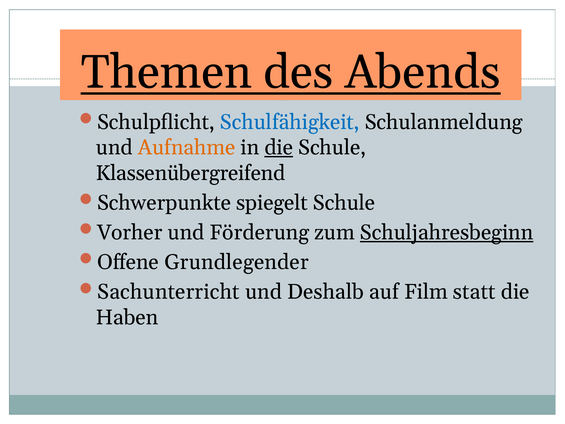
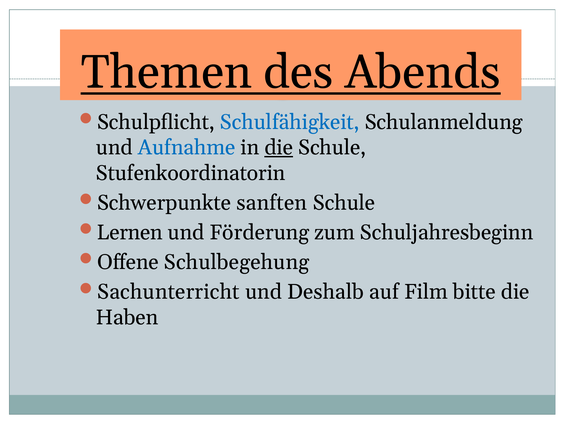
Aufnahme colour: orange -> blue (187, 148)
Klassenübergreifend: Klassenübergreifend -> Stufenkoordinatorin (191, 173)
spiegelt: spiegelt -> sanften (272, 203)
Vorher: Vorher -> Lernen (130, 232)
Schuljahresbeginn underline: present -> none (447, 232)
Grundlegender: Grundlegender -> Schulbegehung (237, 262)
statt: statt -> bitte (474, 292)
